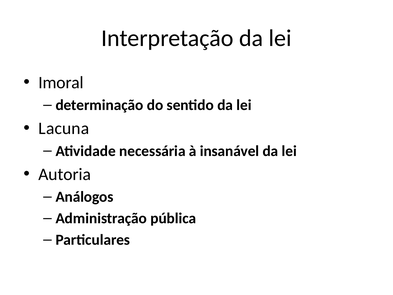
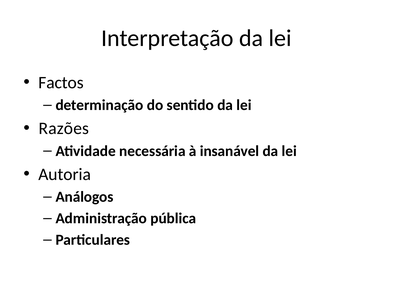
Imoral: Imoral -> Factos (61, 82)
Lacuna: Lacuna -> Razões (64, 128)
